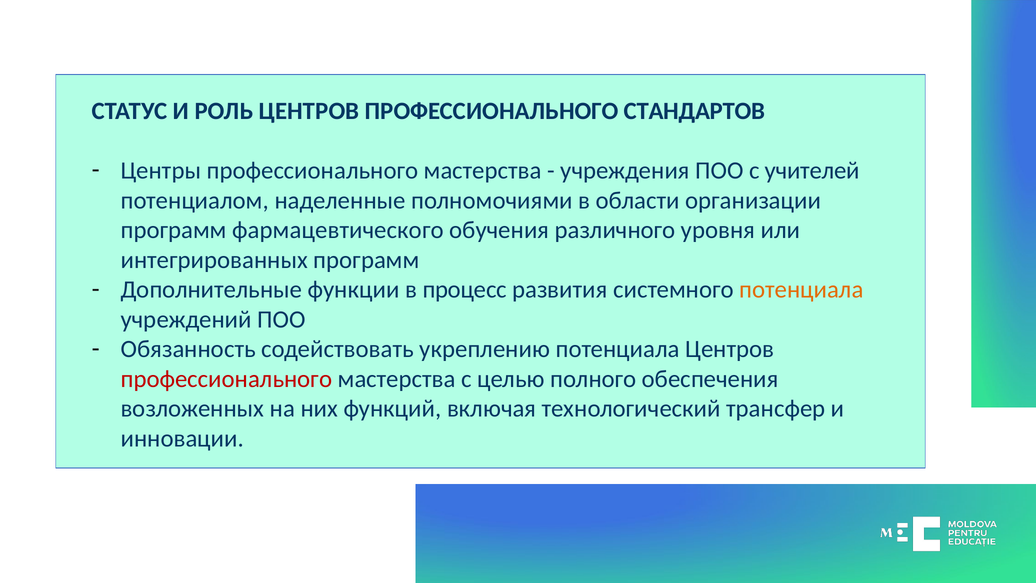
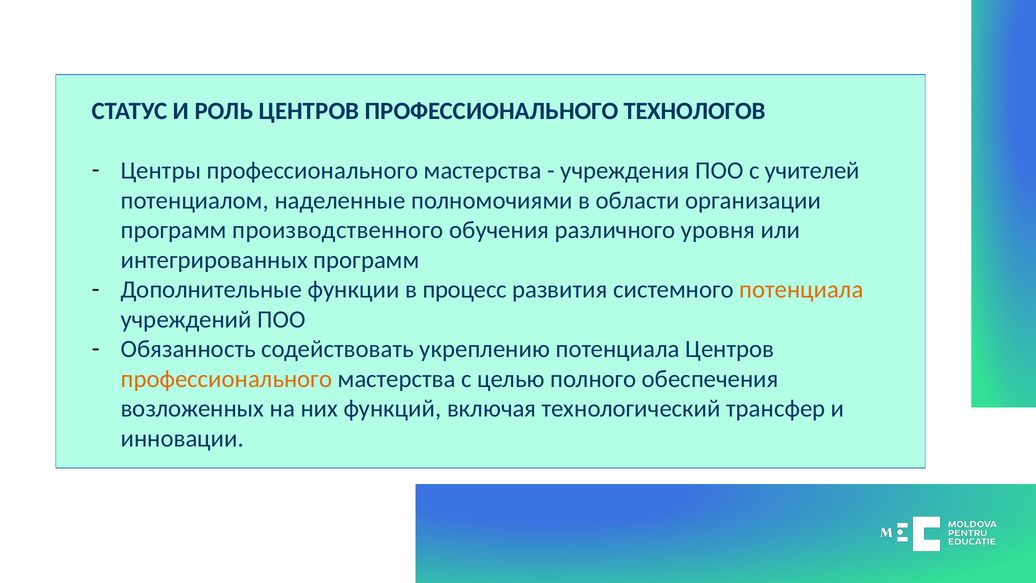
СТАНДАРТОВ: СТАНДАРТОВ -> ТЕХНОЛОГОВ (694, 111)
фармацевтического: фармацевтического -> производственного (338, 230)
профессионального colour: red -> orange (226, 379)
